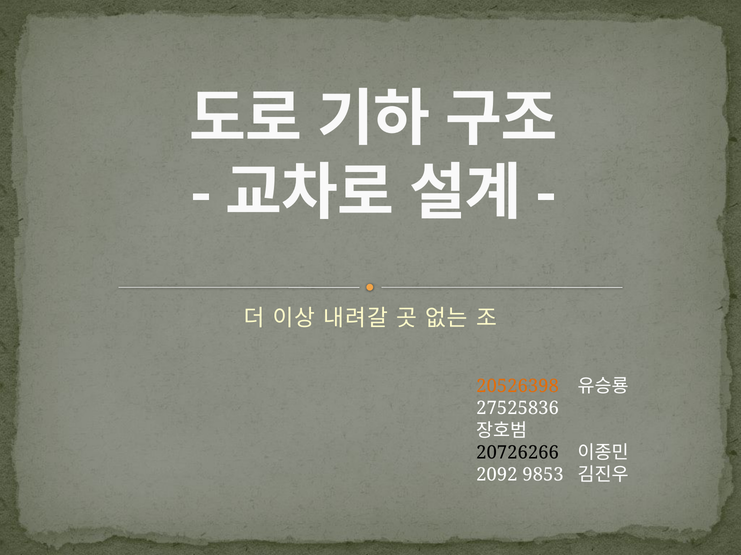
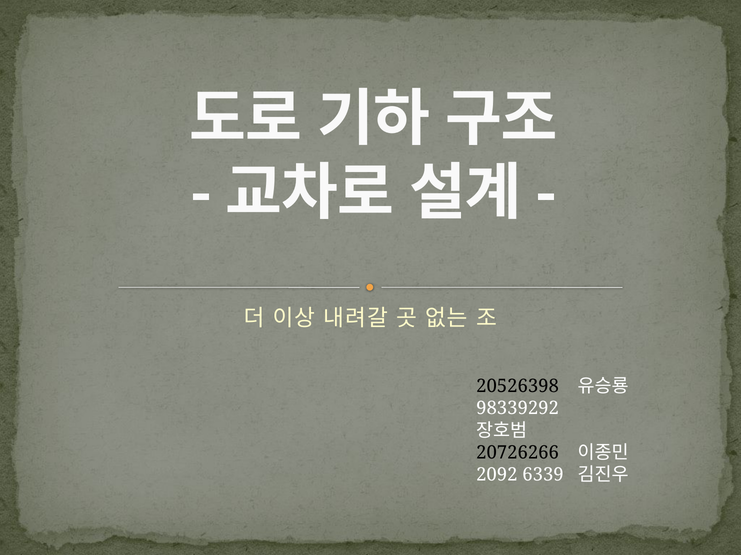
20526398 colour: orange -> black (518, 387)
27525836: 27525836 -> 98339292 (518, 409)
9853: 9853 -> 6339 (543, 475)
